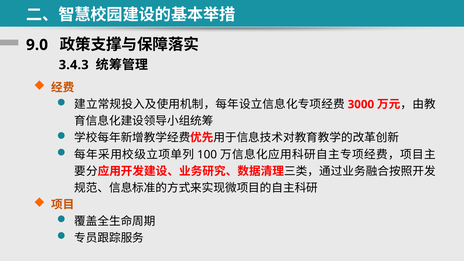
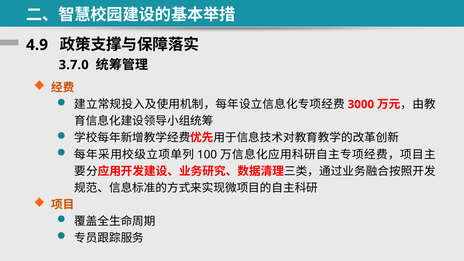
9.0: 9.0 -> 4.9 (37, 45)
3.4.3: 3.4.3 -> 3.7.0 (74, 65)
